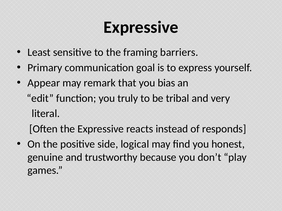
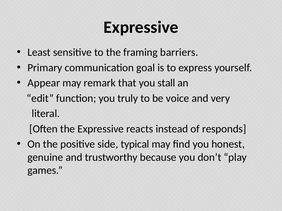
bias: bias -> stall (166, 83)
tribal: tribal -> voice (178, 98)
logical: logical -> typical (135, 144)
